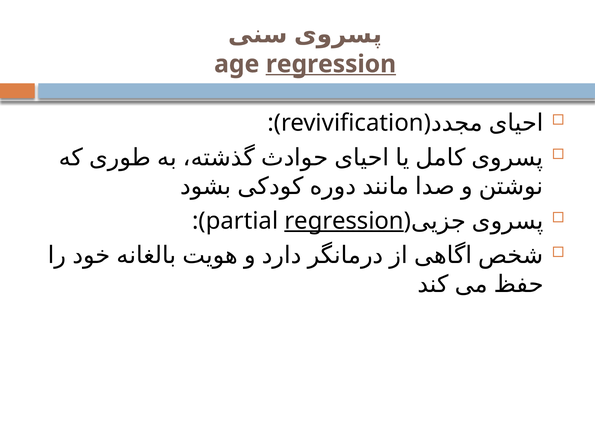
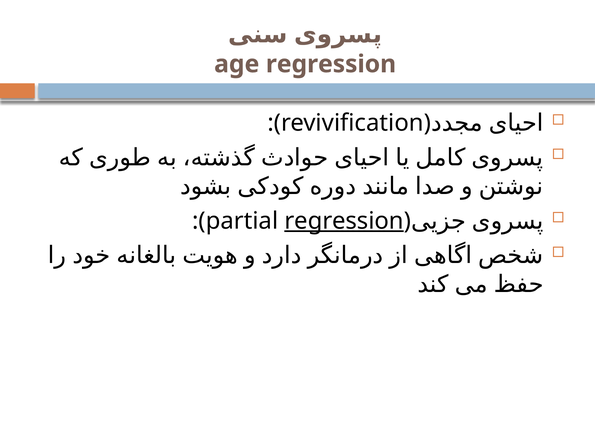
regression underline: present -> none (331, 64)
